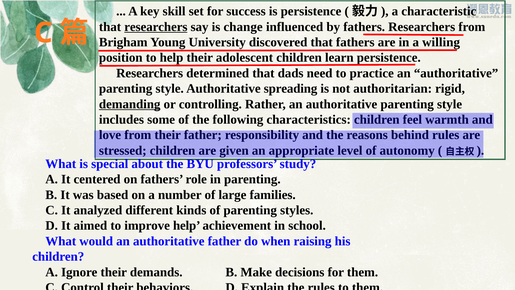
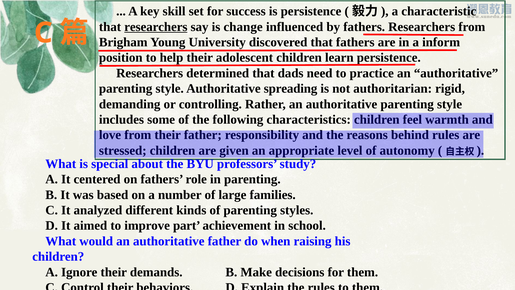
willing: willing -> inform (441, 42)
demanding underline: present -> none (130, 104)
improve help: help -> part (187, 225)
